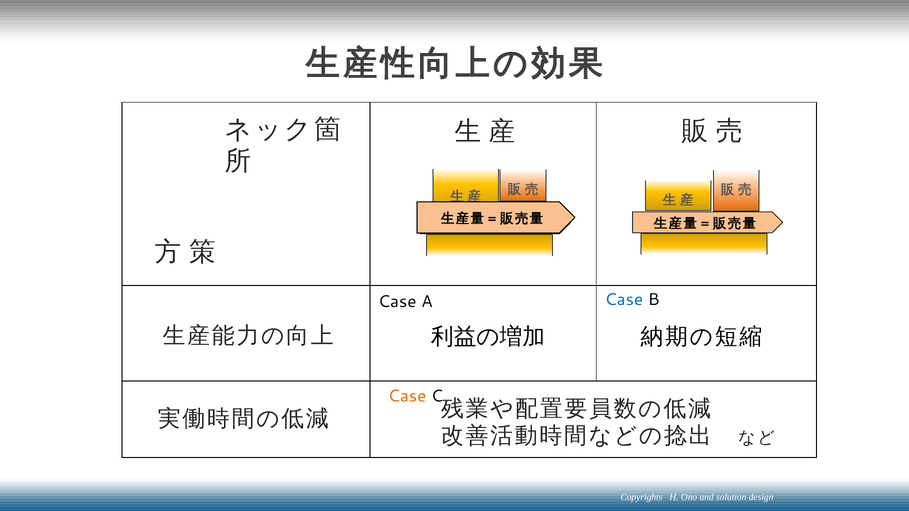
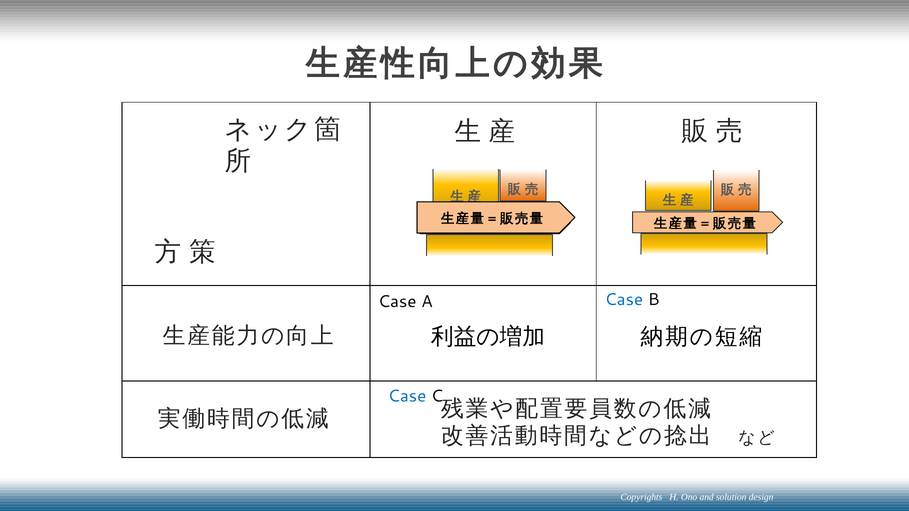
Case colour: orange -> blue (407, 397)
